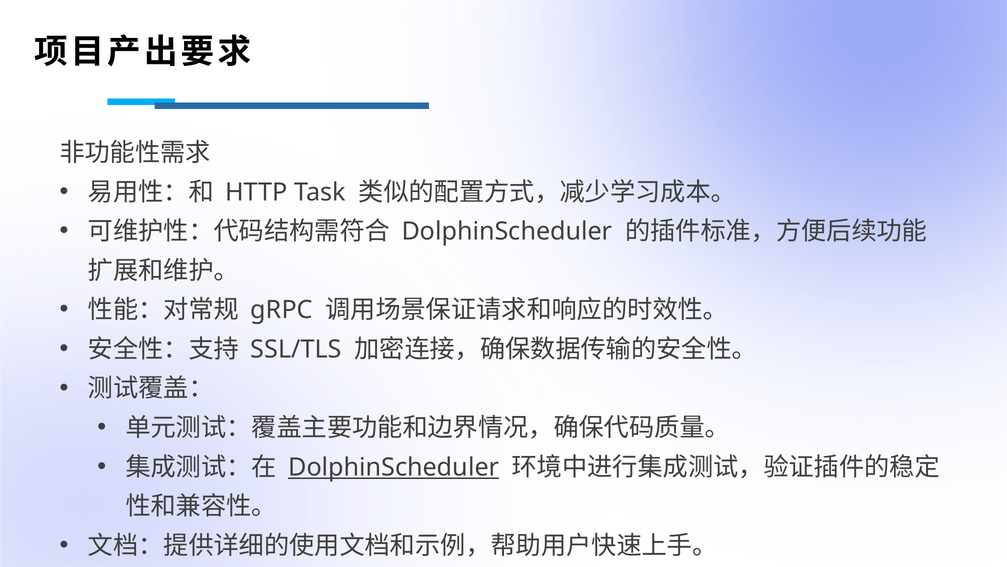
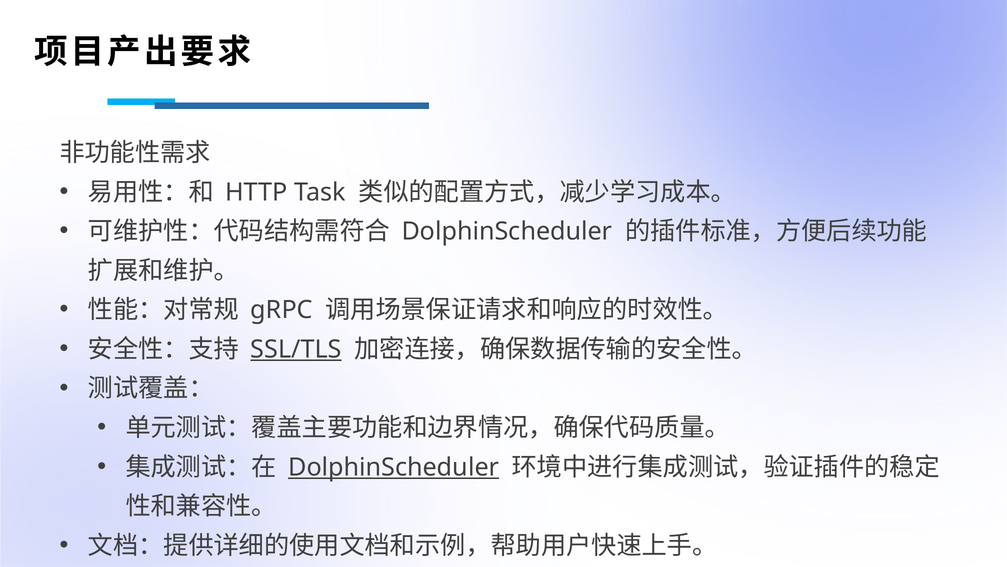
SSL/TLS underline: none -> present (296, 349)
